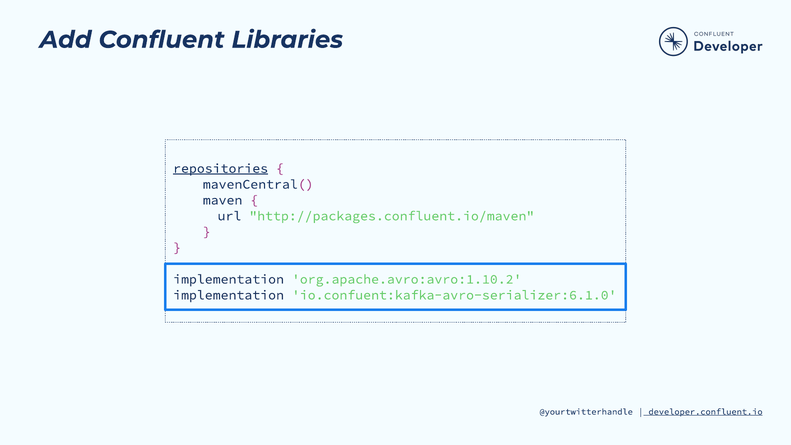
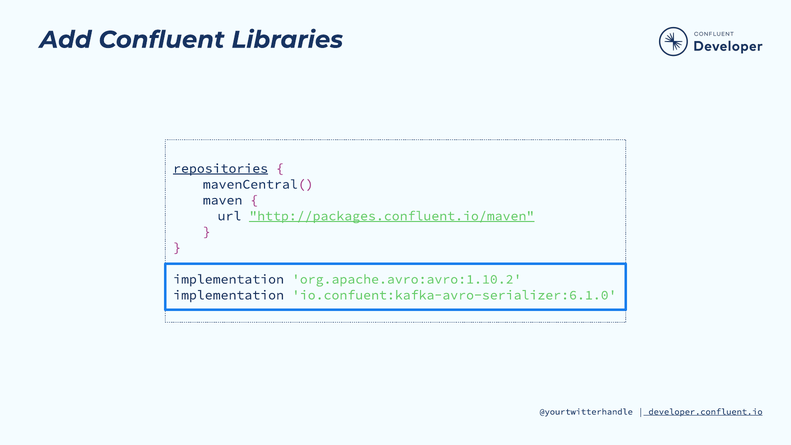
http://packages.confluent.io/maven underline: none -> present (392, 216)
